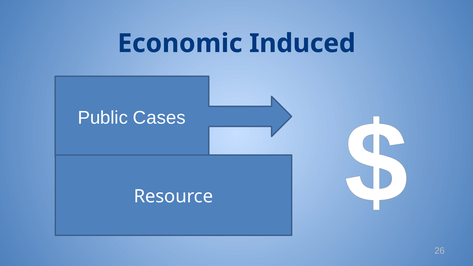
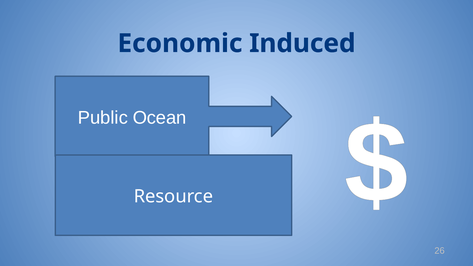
Cases: Cases -> Ocean (160, 118)
